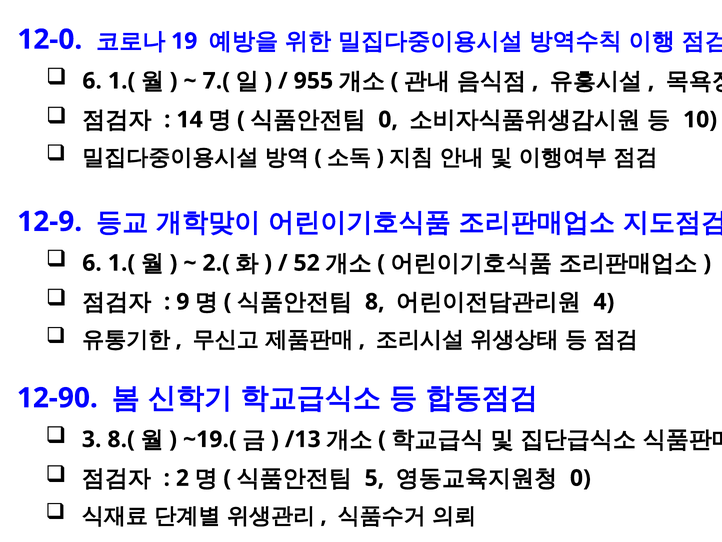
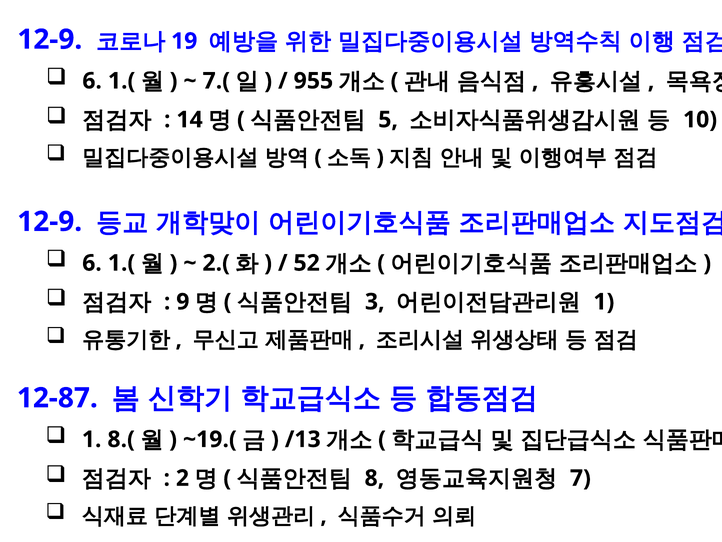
12-0: 12-0 -> 12-9 (50, 39)
0: 0 -> 5 (388, 120)
8: 8 -> 3 (375, 302)
4: 4 -> 1 (604, 302)
12-90: 12-90 -> 12-87 (57, 398)
3: 3 -> 1 (92, 439)
5: 5 -> 8 (374, 478)
0: 0 -> 7 (580, 478)
